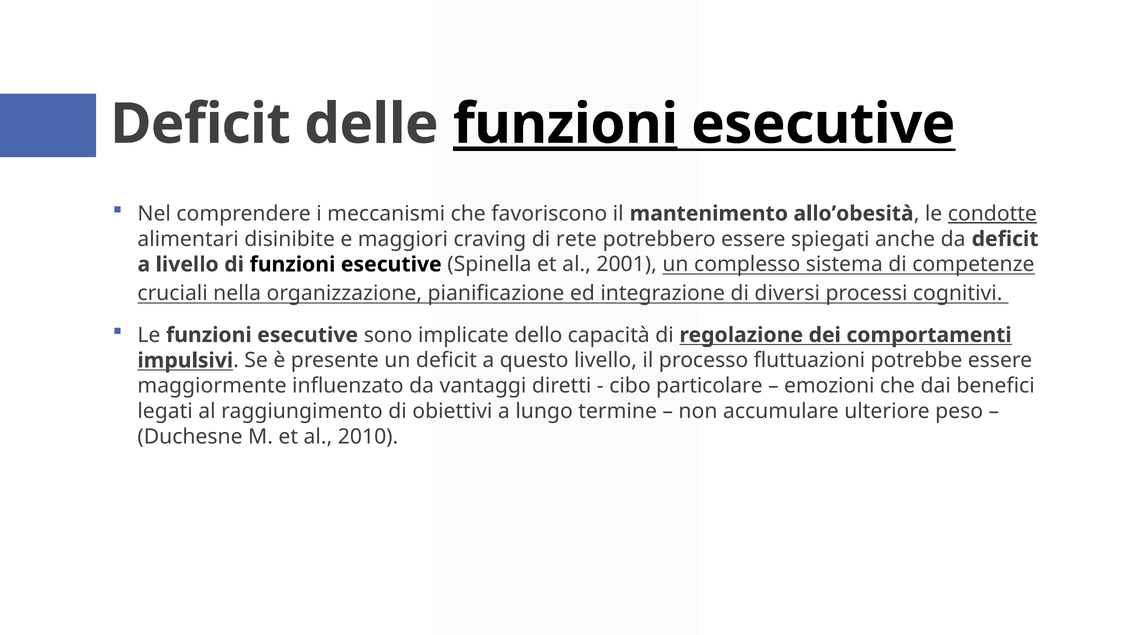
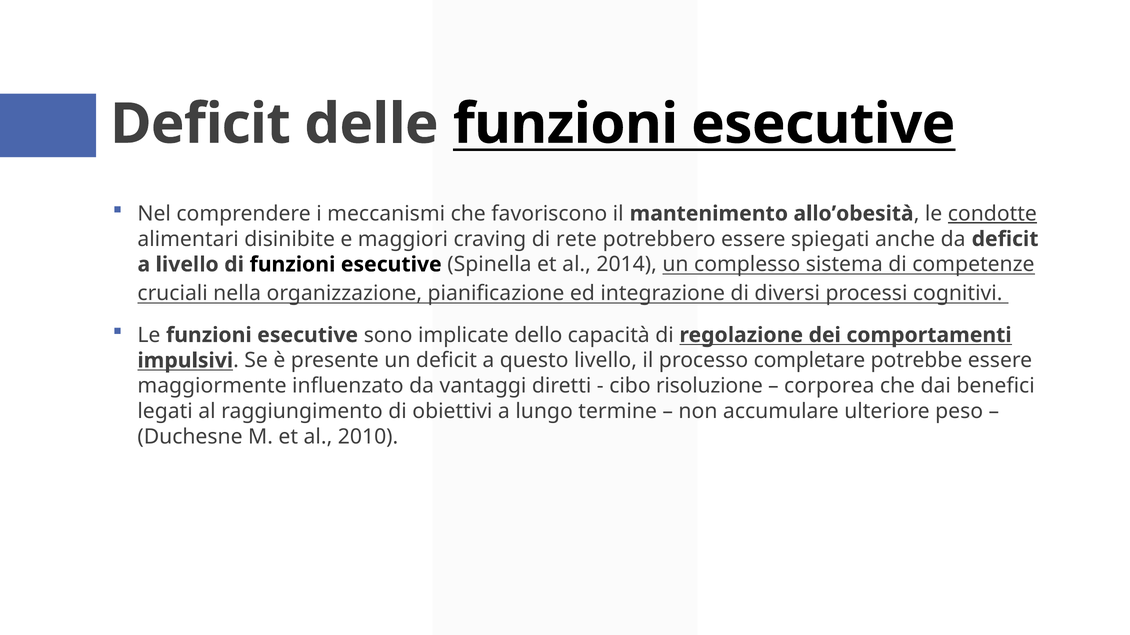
funzioni underline: present -> none (566, 124)
2001: 2001 -> 2014 (627, 265)
fluttuazioni: fluttuazioni -> completare (809, 361)
particolare: particolare -> risoluzione (709, 386)
emozioni: emozioni -> corporea (829, 386)
